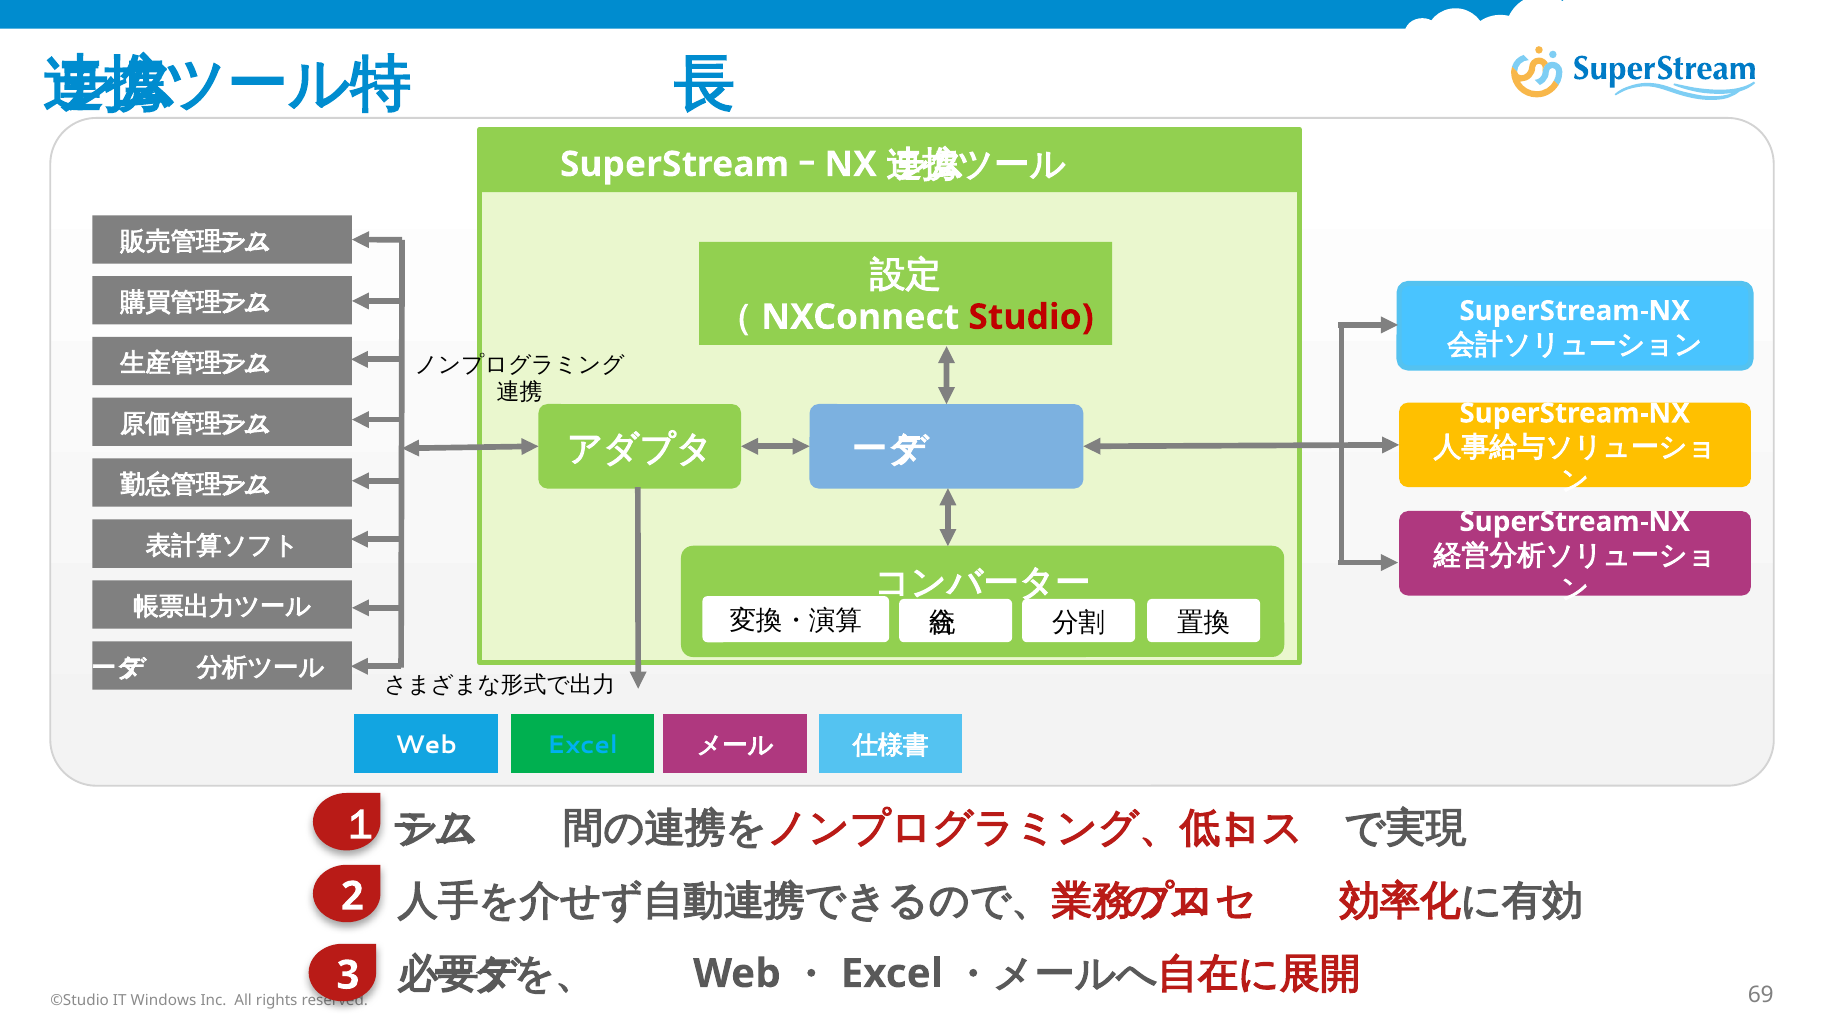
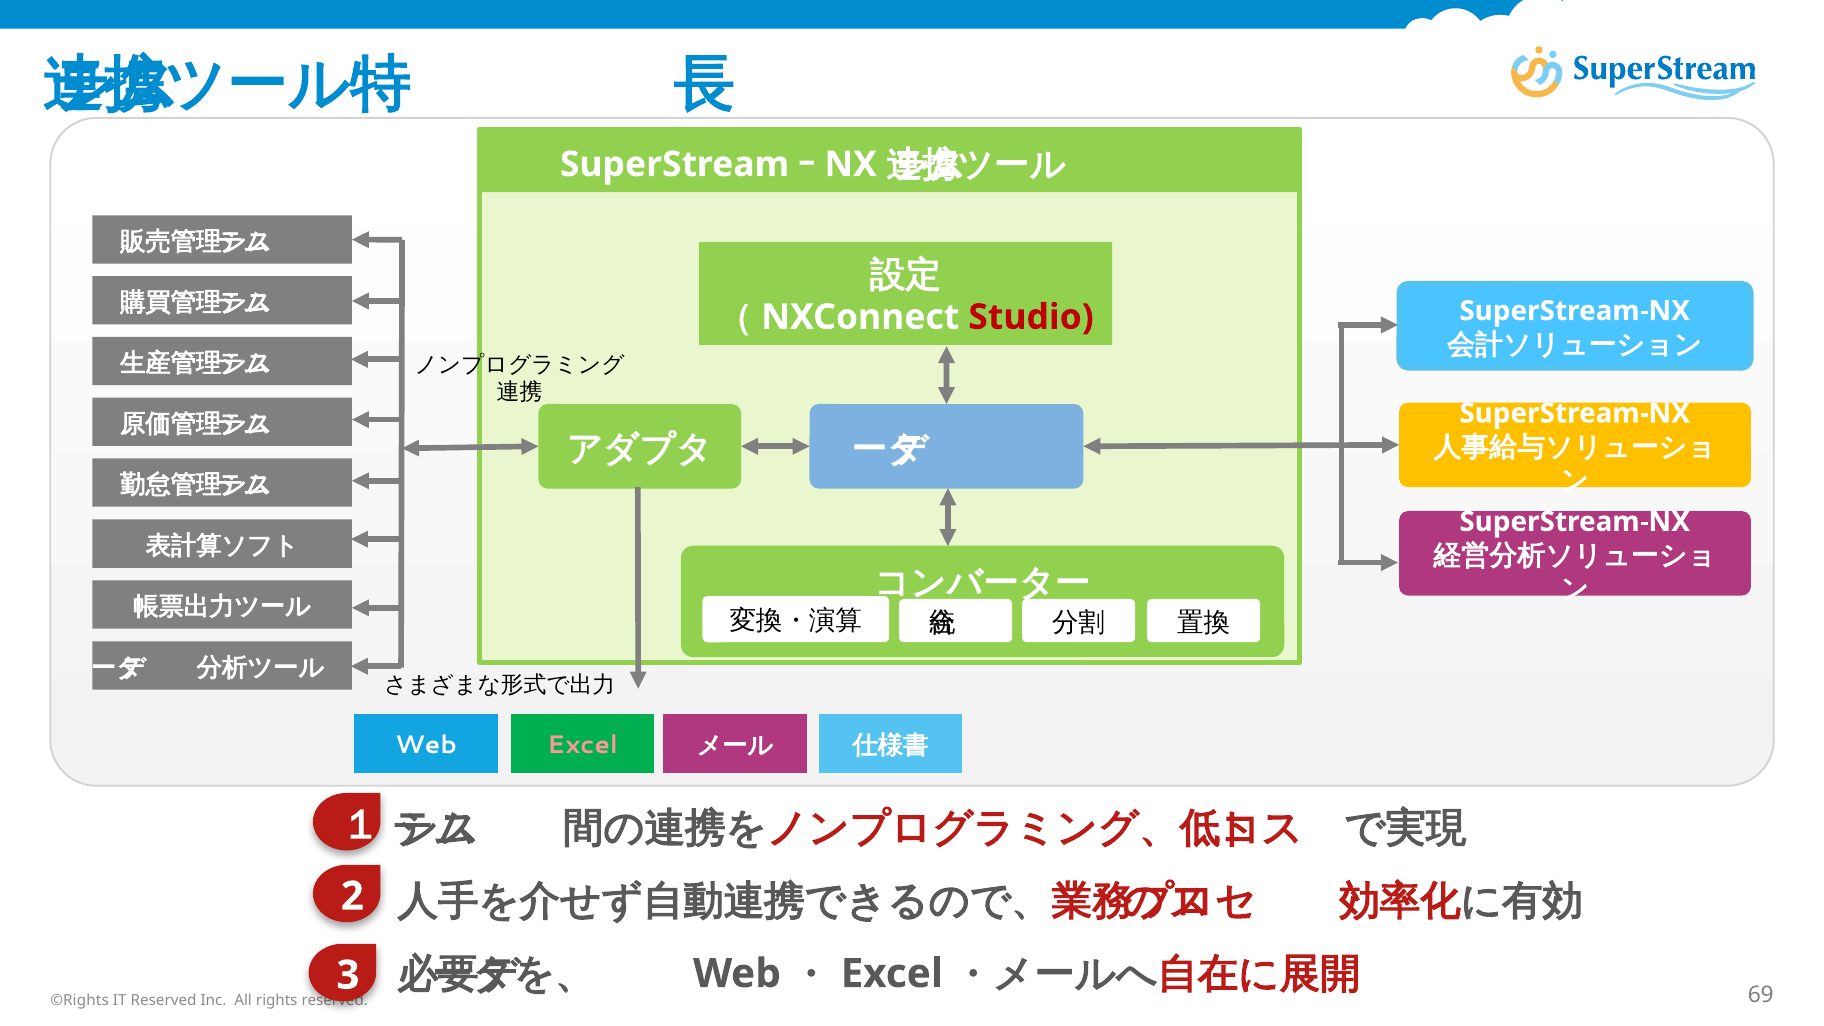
Excel colour: light blue -> pink (583, 745)
©Studio: ©Studio -> ©Rights (80, 1000)
IT Windows: Windows -> Reserved (164, 1000)
